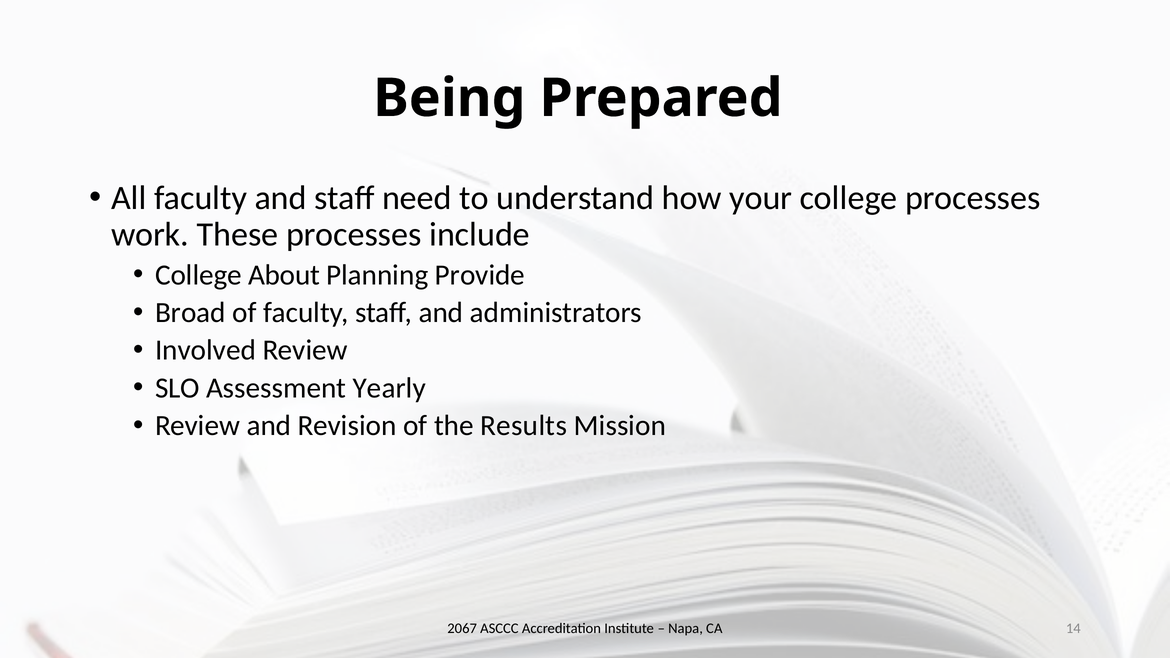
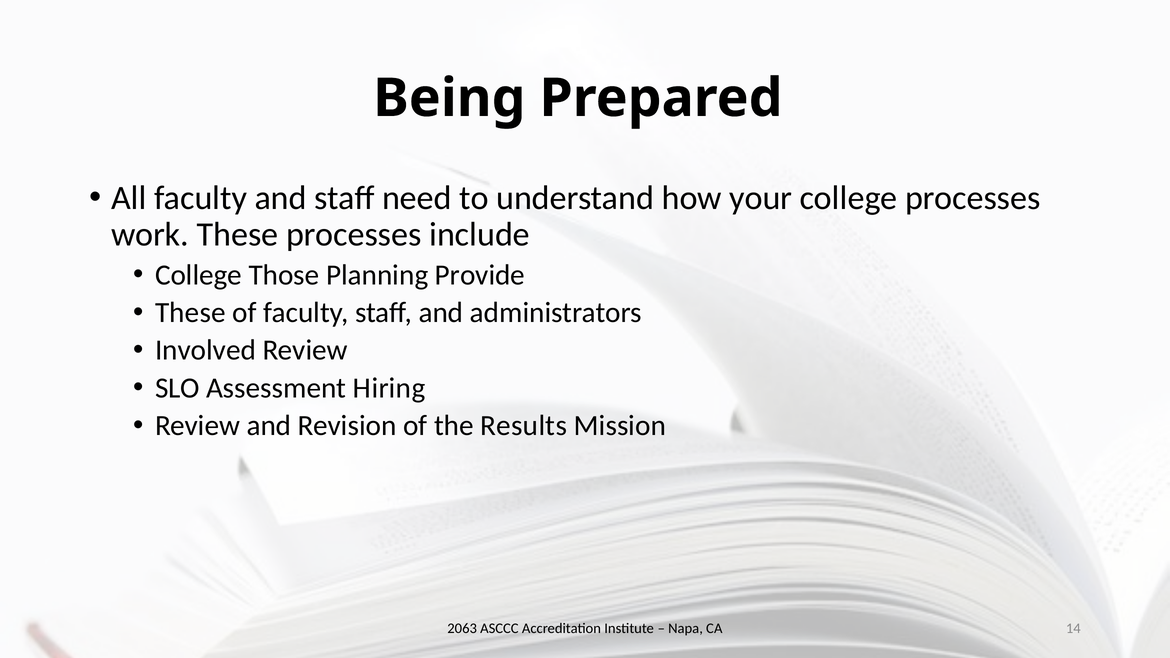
About: About -> Those (284, 275)
Broad: Broad -> These (190, 313)
Yearly: Yearly -> Hiring (389, 388)
2067: 2067 -> 2063 (462, 628)
